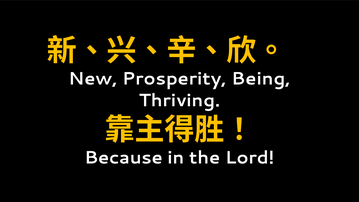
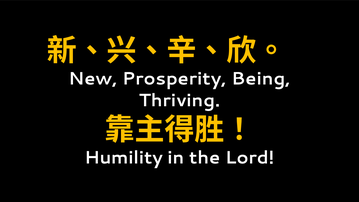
Because: Because -> Humility (124, 158)
